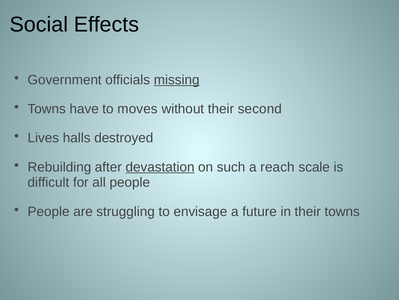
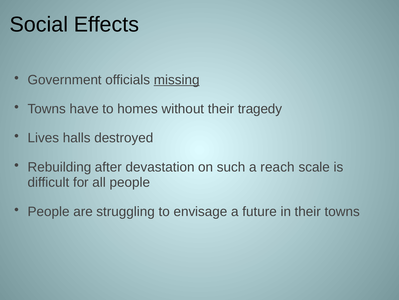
moves: moves -> homes (138, 109)
second: second -> tragedy (260, 109)
devastation underline: present -> none (160, 167)
